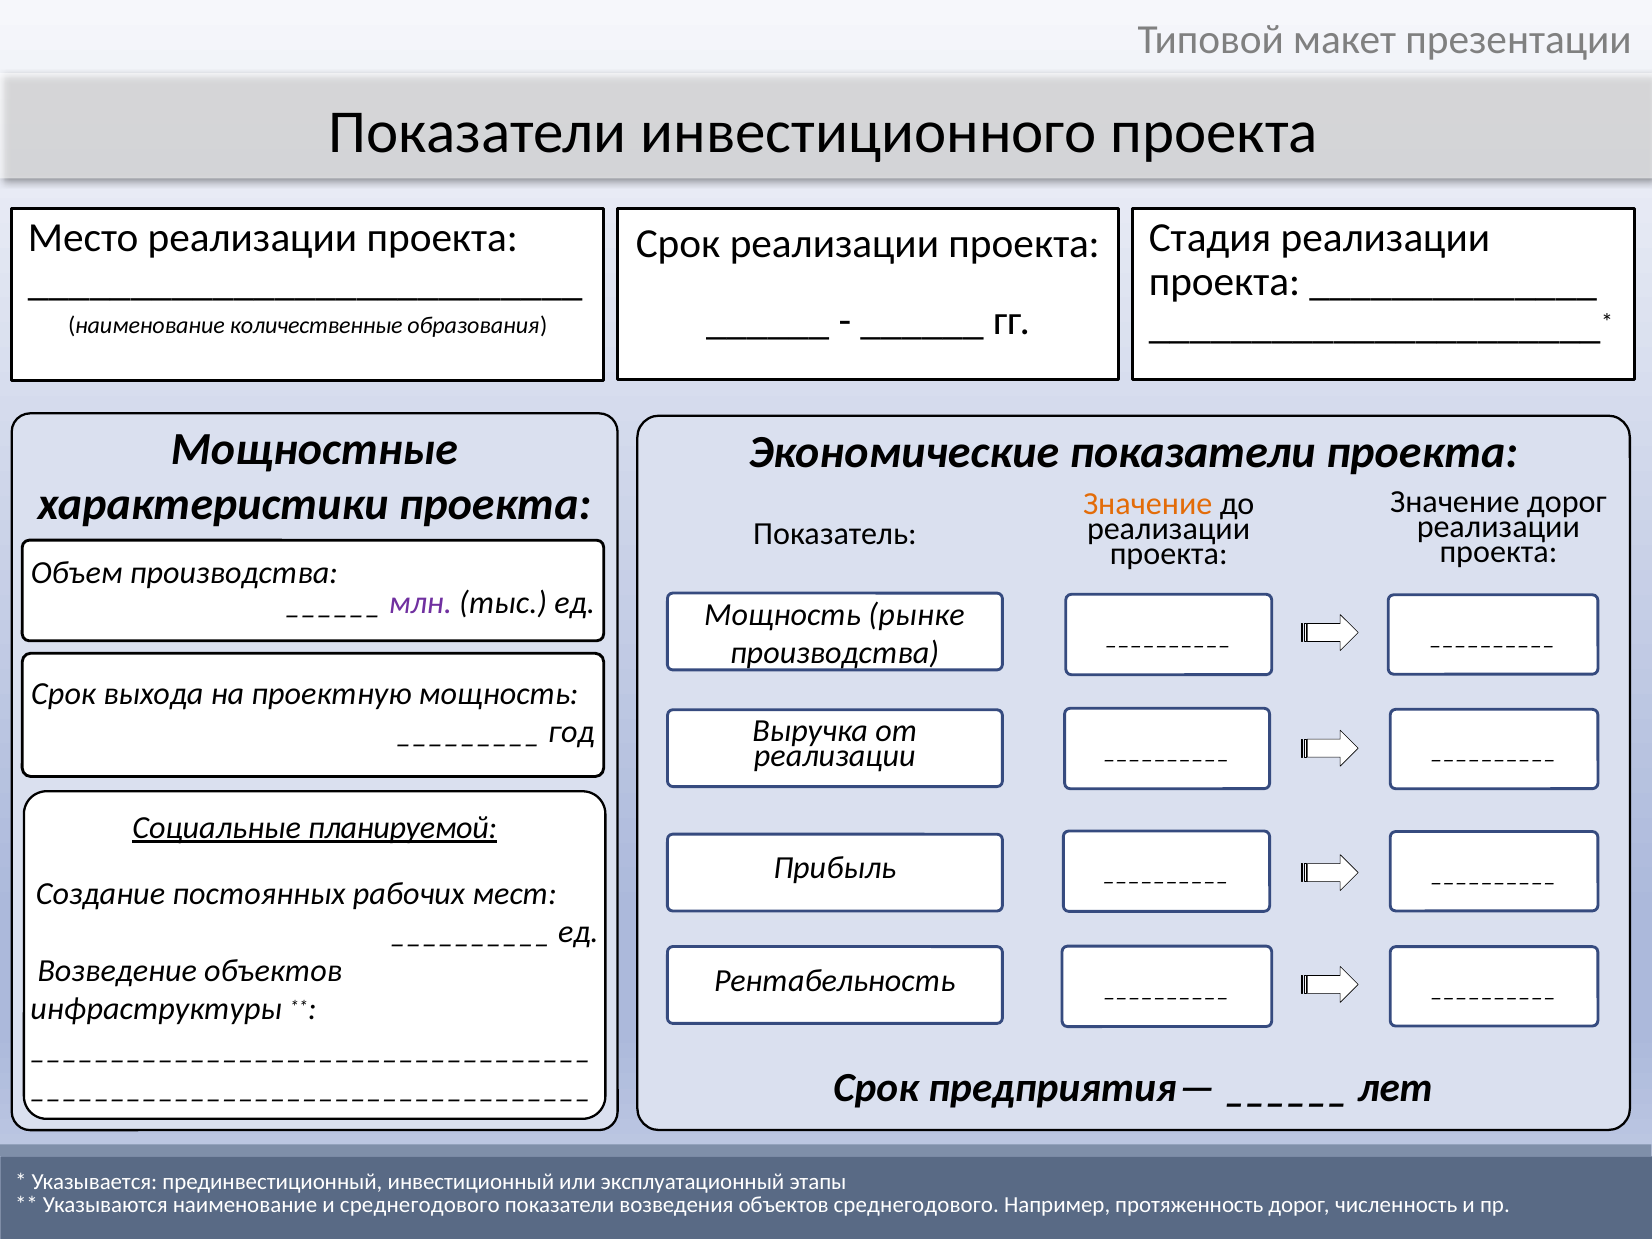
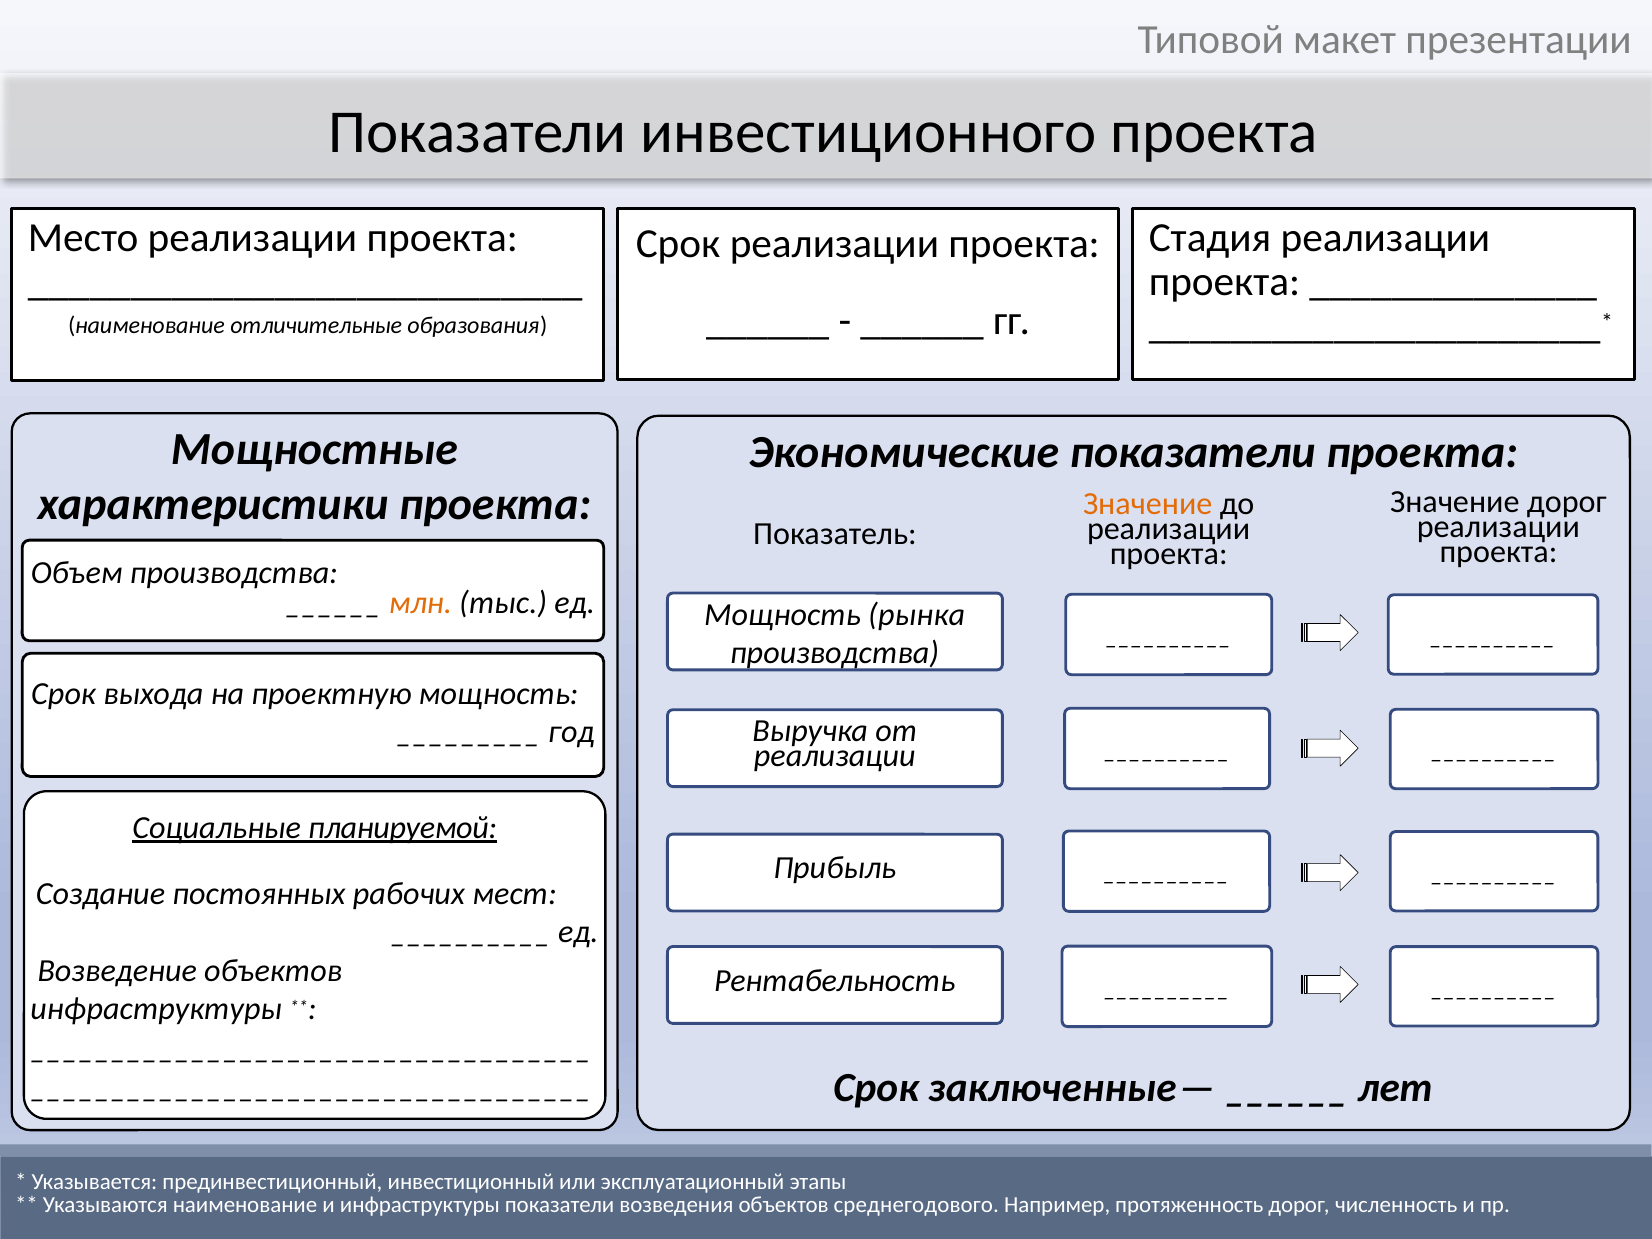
количественные: количественные -> отличительные (316, 325)
млн colour: purple -> orange (420, 603)
рынке: рынке -> рынка (917, 614)
предприятия: предприятия -> заключенные (1052, 1088)
и среднегодового: среднегодового -> инфраструктуры (420, 1204)
